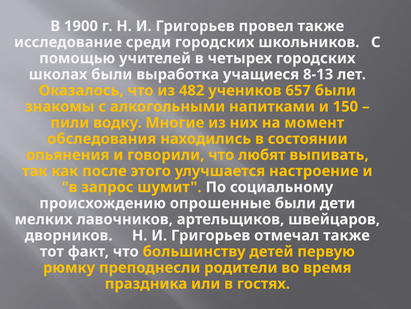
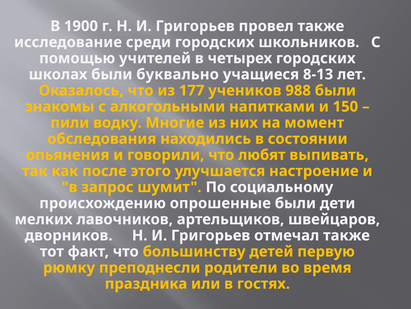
выработка: выработка -> буквально (178, 74)
482: 482 -> 177 (192, 90)
657: 657 -> 988 (298, 90)
